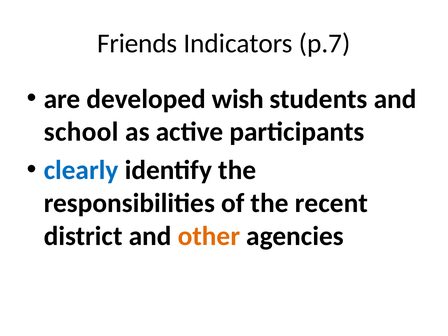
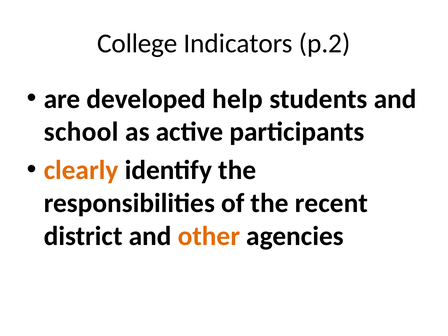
Friends: Friends -> College (137, 43)
p.7: p.7 -> p.2 (325, 43)
wish: wish -> help (238, 99)
clearly colour: blue -> orange (81, 170)
